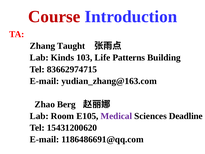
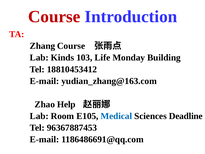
Zhang Taught: Taught -> Course (71, 46)
Patterns: Patterns -> Monday (129, 58)
83662974715: 83662974715 -> 18810453412 (72, 69)
Berg: Berg -> Help (66, 104)
Medical colour: purple -> blue (116, 116)
15431200620: 15431200620 -> 96367887453 (72, 128)
